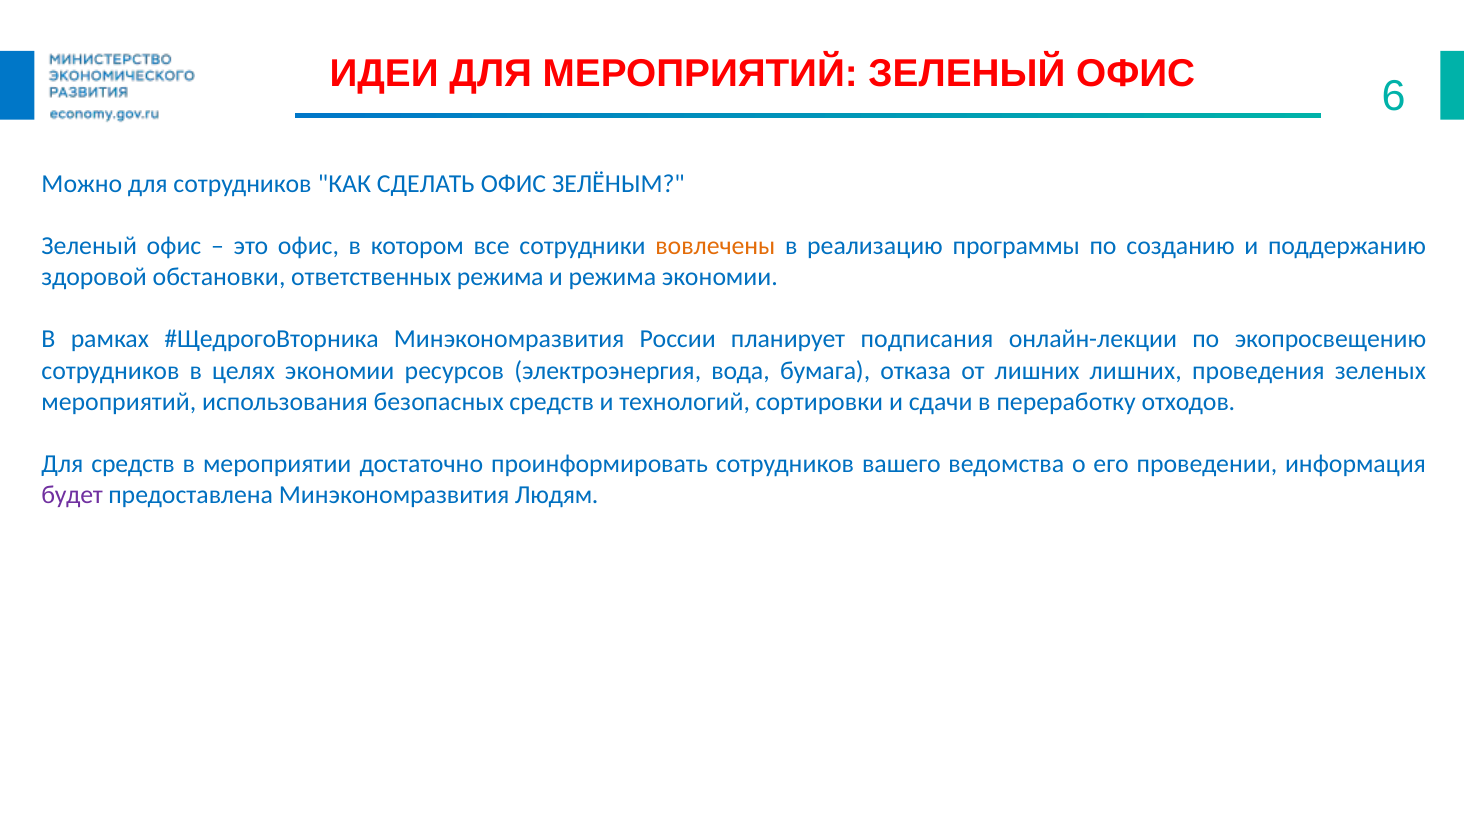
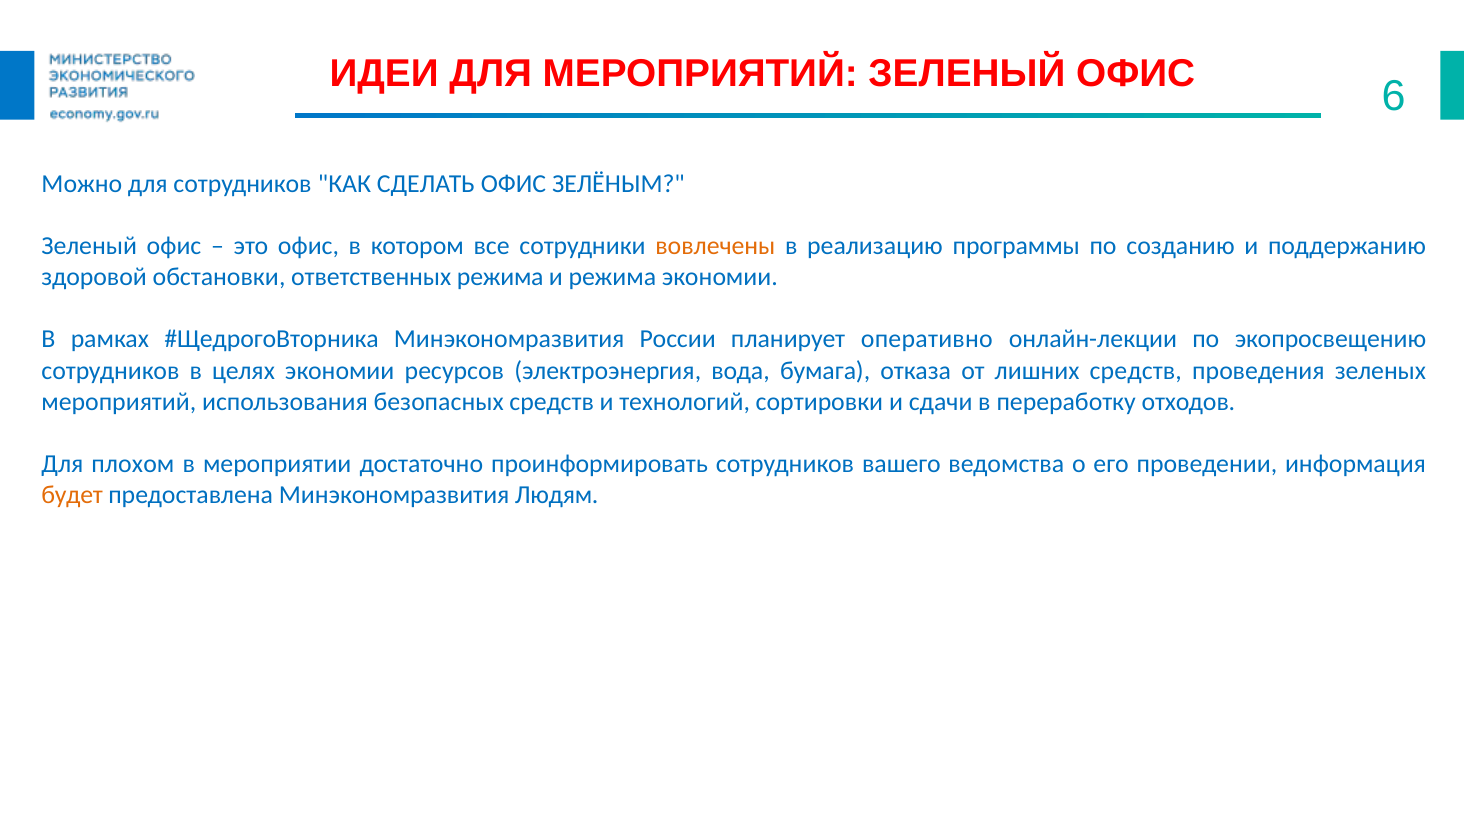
подписания: подписания -> оперативно (927, 339)
лишних лишних: лишних -> средств (1136, 370)
Для средств: средств -> плохом (133, 463)
будет colour: purple -> orange (72, 494)
